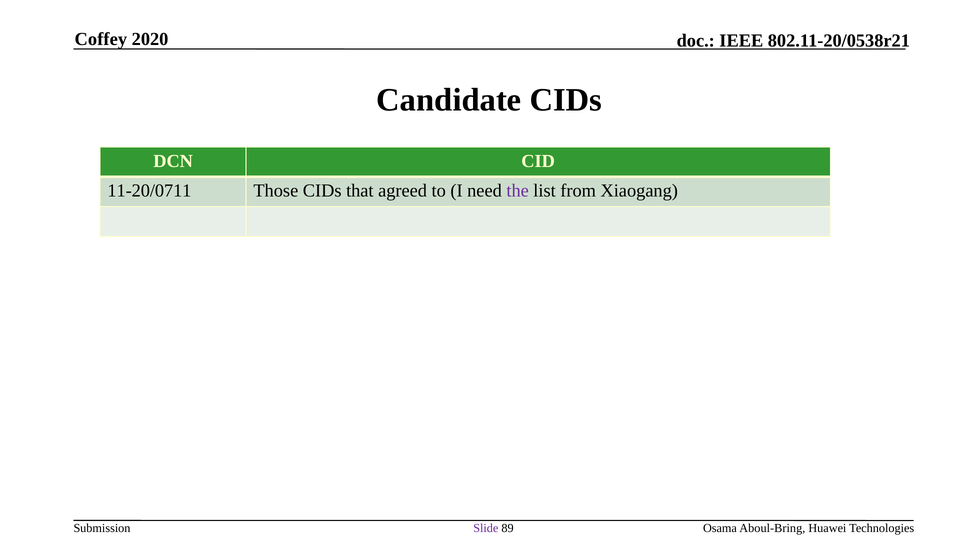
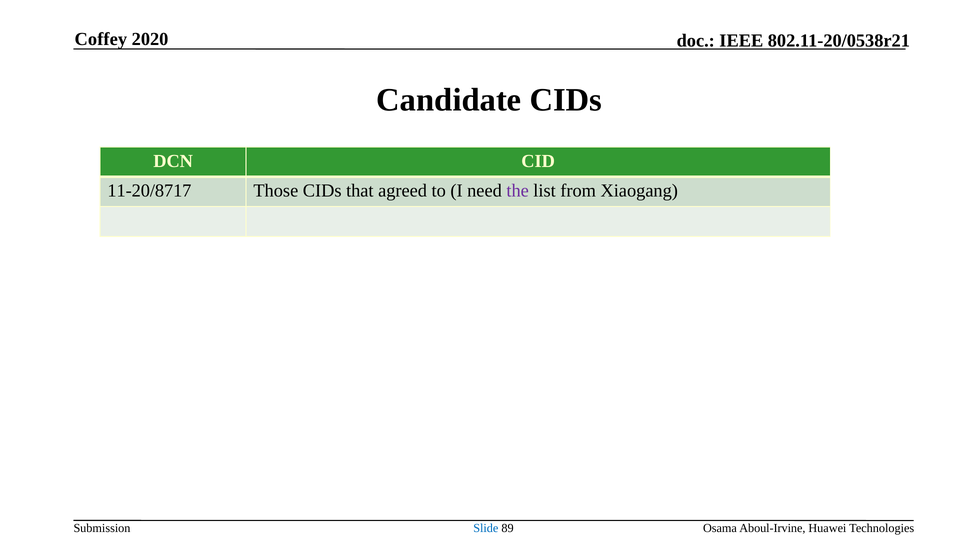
11-20/0711: 11-20/0711 -> 11-20/8717 (149, 191)
Slide colour: purple -> blue (486, 528)
Aboul-Bring: Aboul-Bring -> Aboul-Irvine (772, 528)
